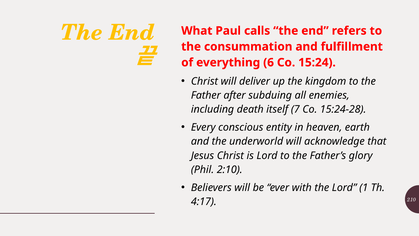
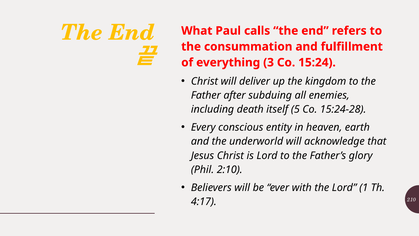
6: 6 -> 3 (269, 62)
7: 7 -> 5 (295, 109)
